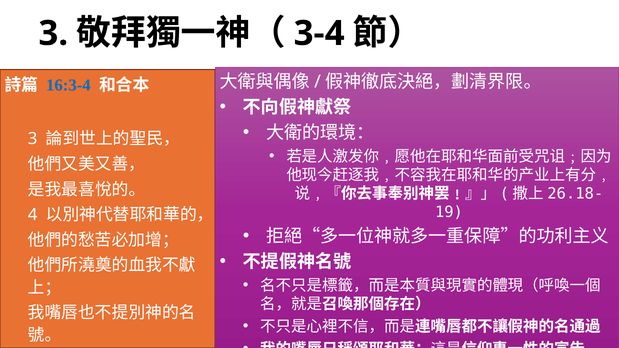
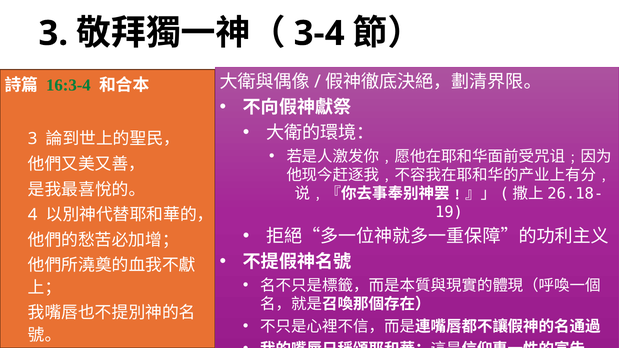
16:3-4 colour: blue -> green (68, 85)
